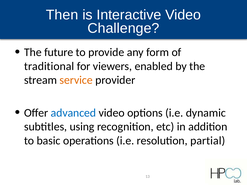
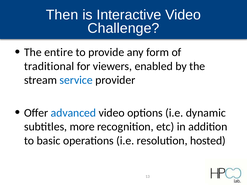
future: future -> entire (59, 52)
service colour: orange -> blue (76, 80)
using: using -> more (82, 127)
partial: partial -> hosted (208, 141)
